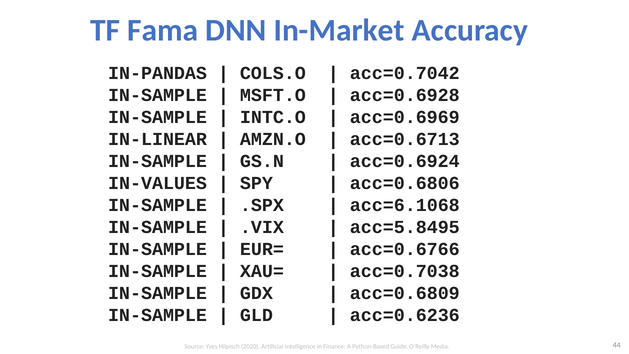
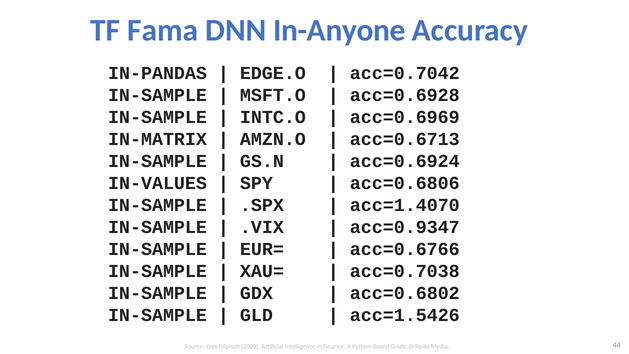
In-Market: In-Market -> In-Anyone (339, 30)
COLS.O: COLS.O -> EDGE.O (273, 73)
IN-LINEAR: IN-LINEAR -> IN-MATRIX (158, 139)
acc=6.1068: acc=6.1068 -> acc=1.4070 (405, 205)
acc=5.8495: acc=5.8495 -> acc=0.9347 (405, 227)
acc=0.6809: acc=0.6809 -> acc=0.6802 (405, 293)
acc=0.6236: acc=0.6236 -> acc=1.5426 (405, 315)
